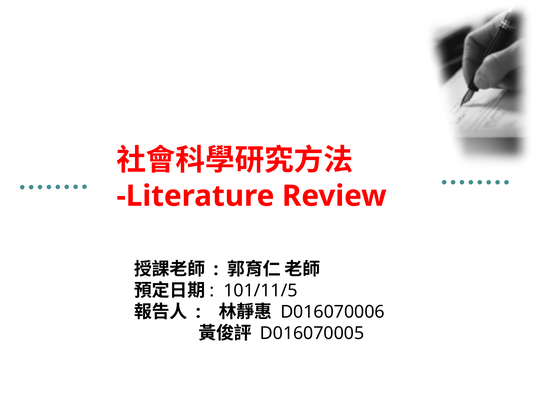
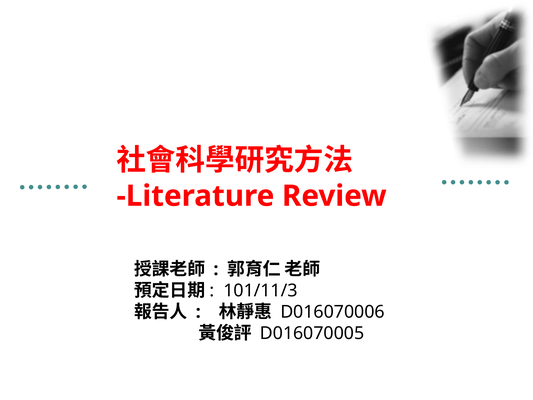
101/11/5: 101/11/5 -> 101/11/3 (260, 290)
